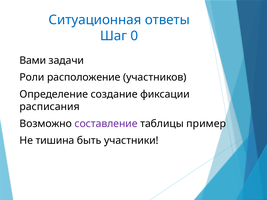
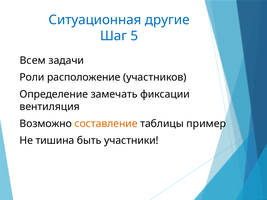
ответы: ответы -> другие (167, 20)
0: 0 -> 5 (134, 36)
Вами: Вами -> Всем (33, 60)
создание: создание -> замечать (114, 94)
расписания: расписания -> вентиляция (50, 107)
составление colour: purple -> orange (106, 124)
